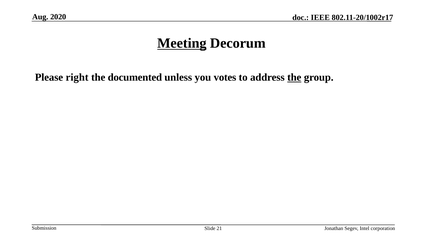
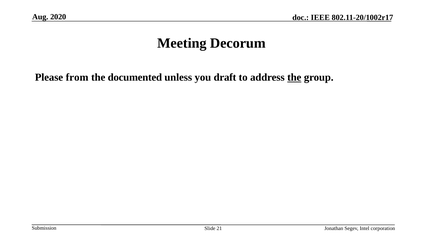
Meeting underline: present -> none (182, 43)
right: right -> from (77, 77)
votes: votes -> draft (225, 77)
